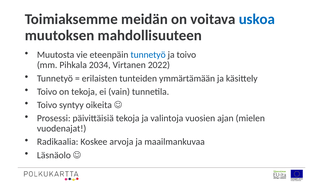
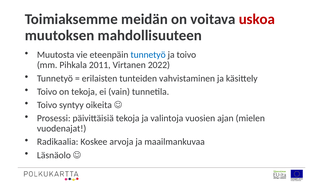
uskoa colour: blue -> red (257, 19)
2034: 2034 -> 2011 (100, 65)
ymmärtämään: ymmärtämään -> vahvistaminen (187, 78)
